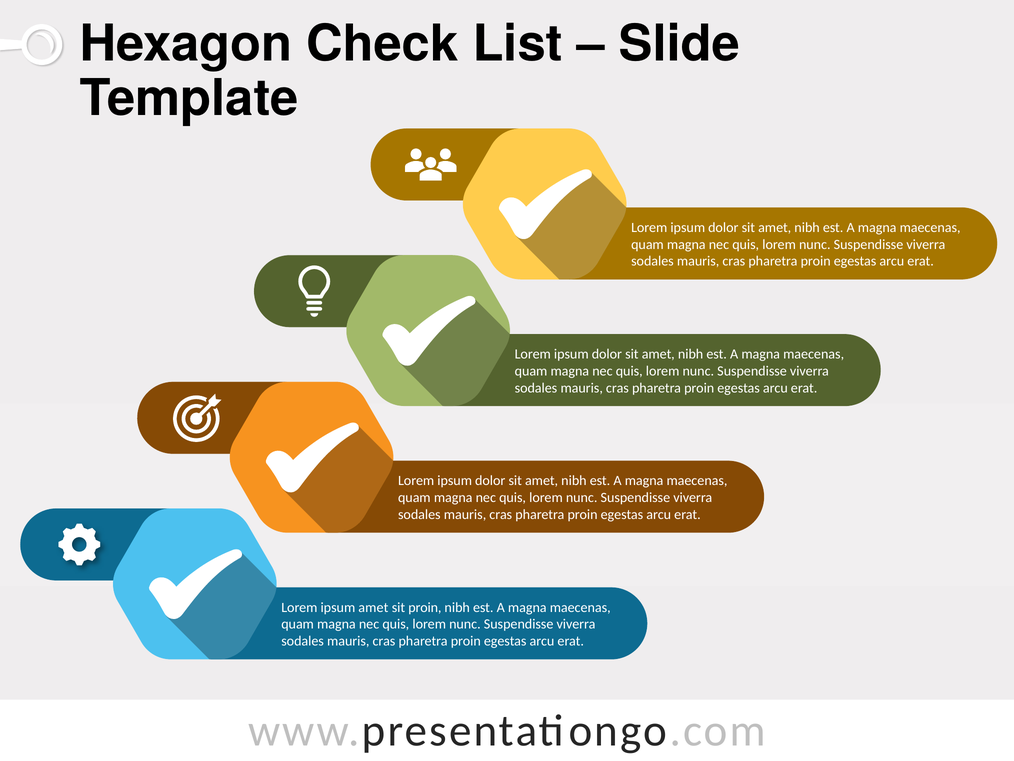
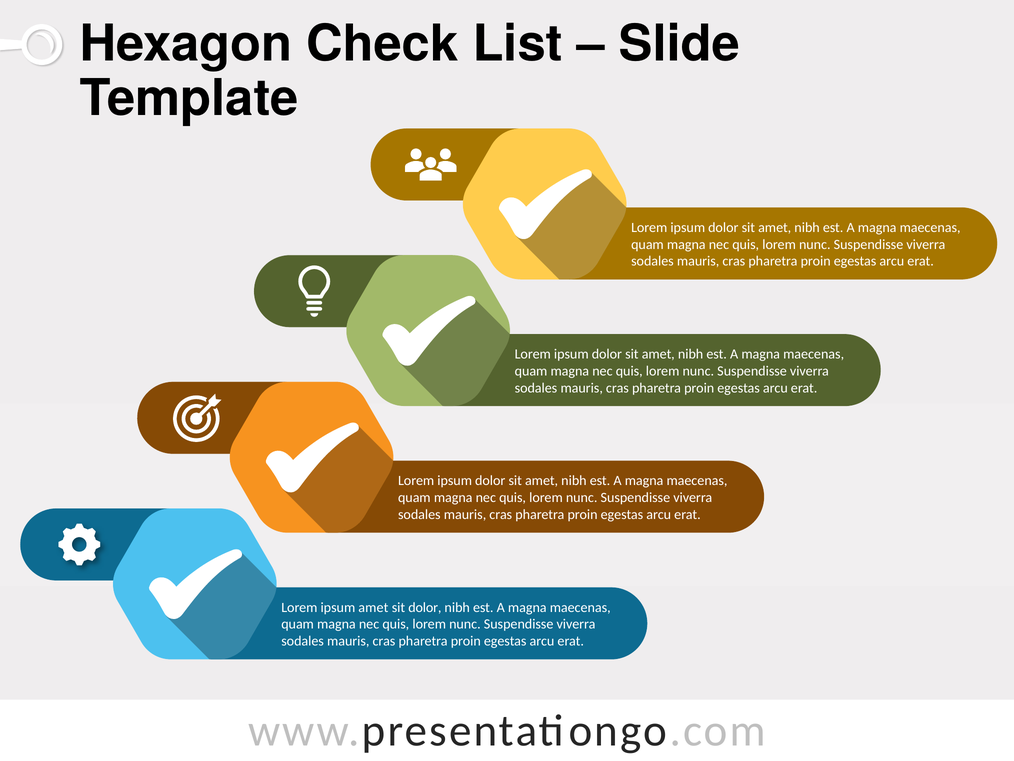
sit proin: proin -> dolor (425, 607)
